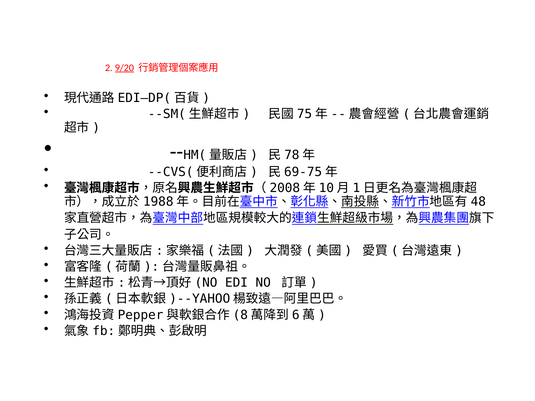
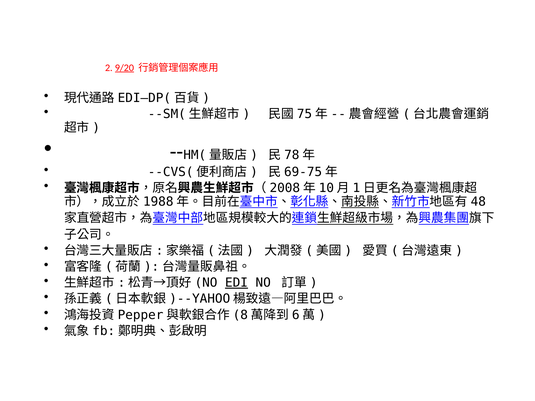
EDI underline: none -> present (236, 283)
